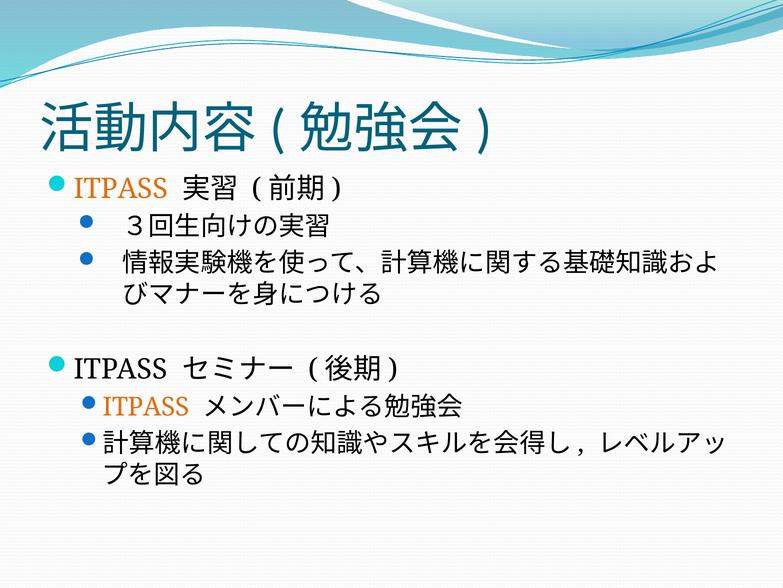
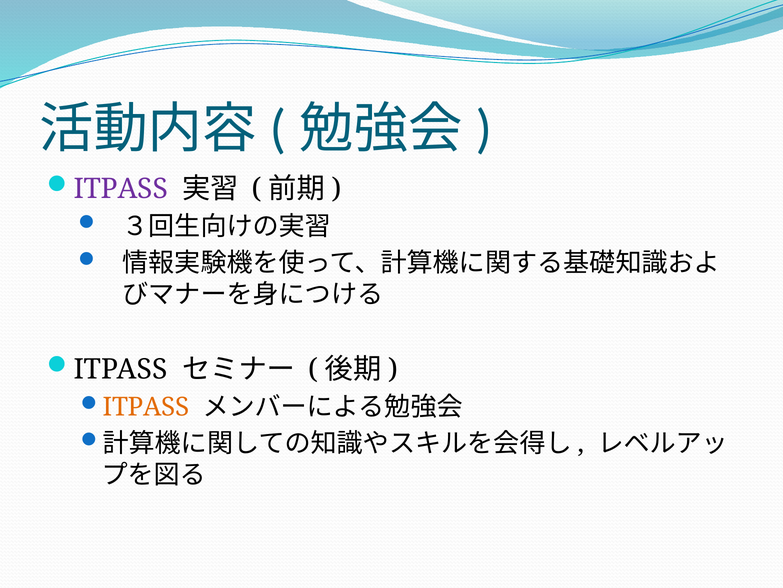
ITPASS colour: orange -> purple (121, 189)
